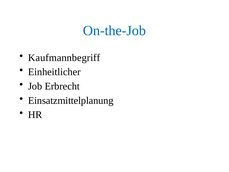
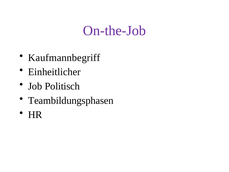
On-the-Job colour: blue -> purple (114, 31)
Erbrecht: Erbrecht -> Politisch (62, 86)
Einsatzmittelplanung: Einsatzmittelplanung -> Teambildungsphasen (71, 100)
